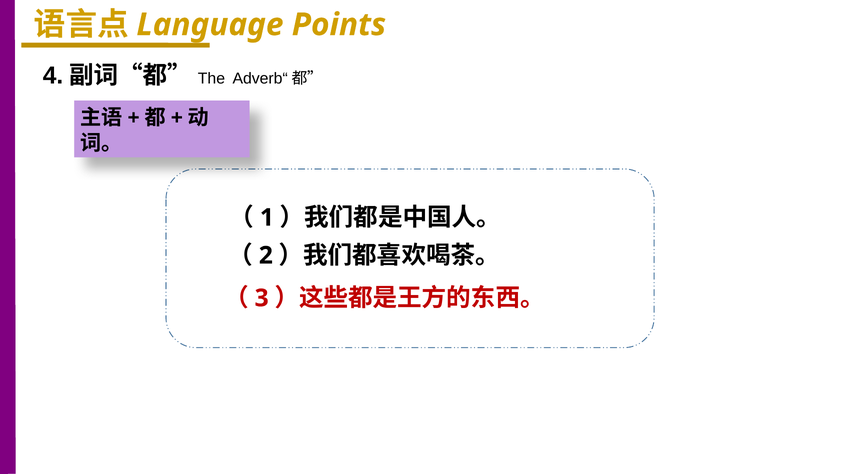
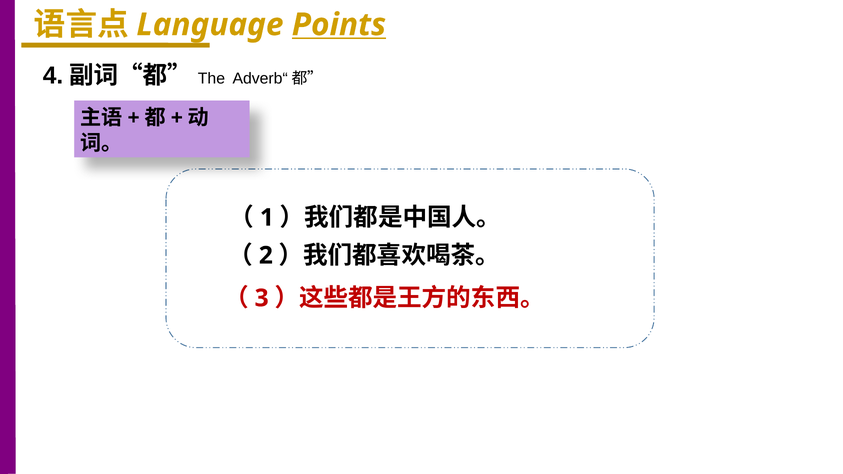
Points underline: none -> present (339, 25)
